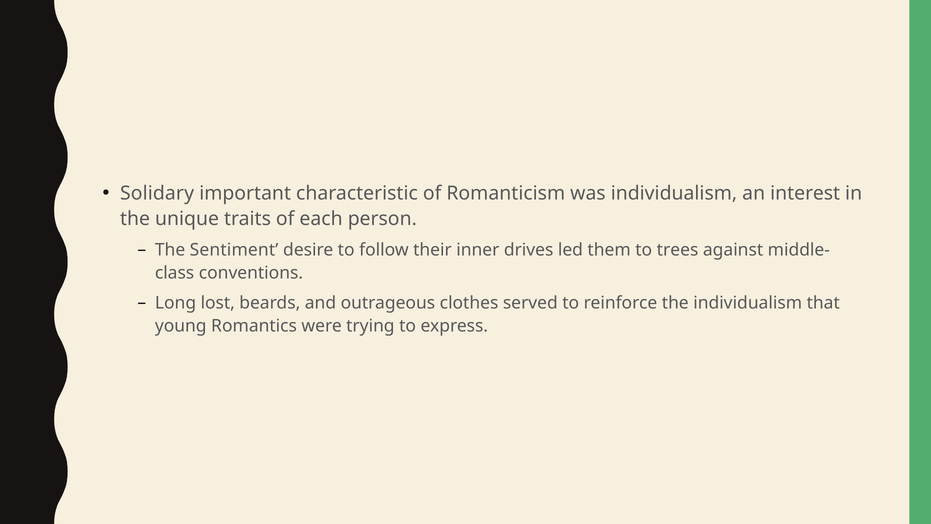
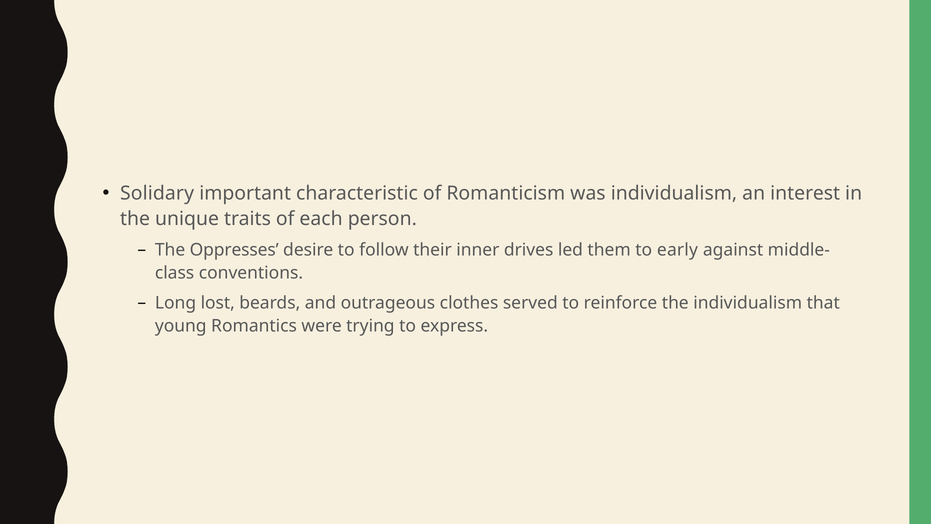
Sentiment: Sentiment -> Oppresses (234, 250)
trees: trees -> early (677, 250)
